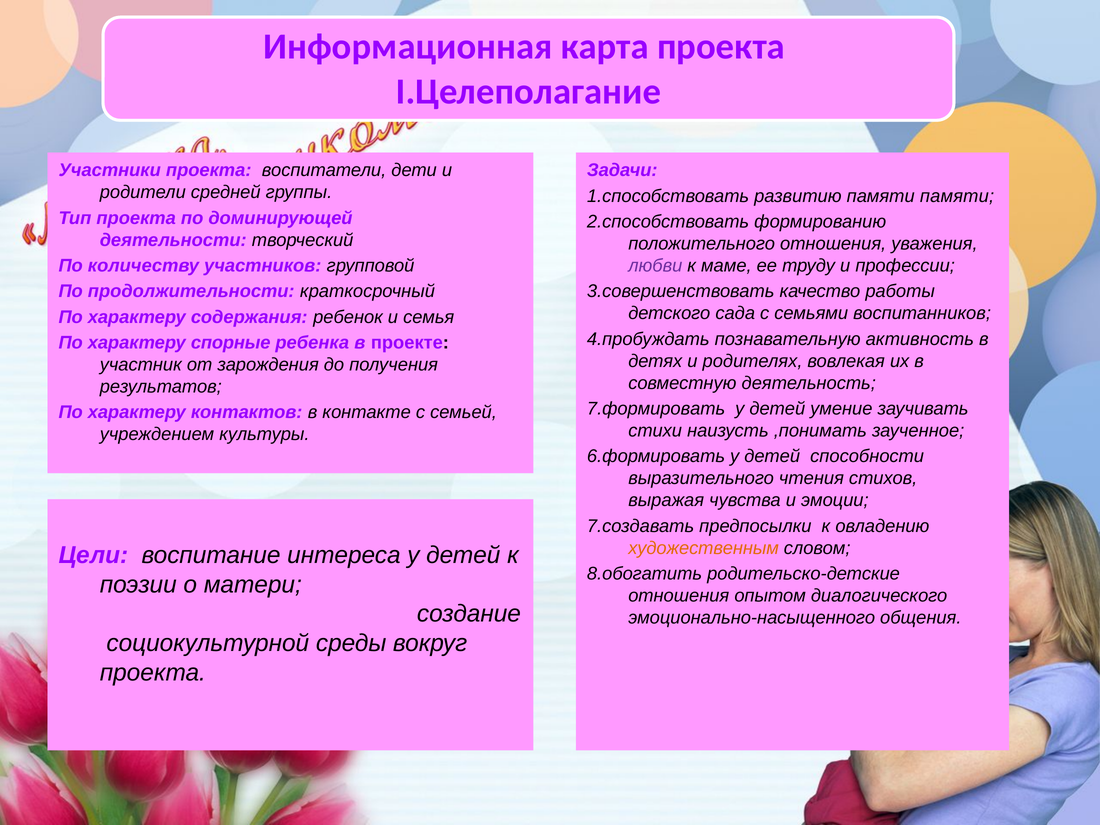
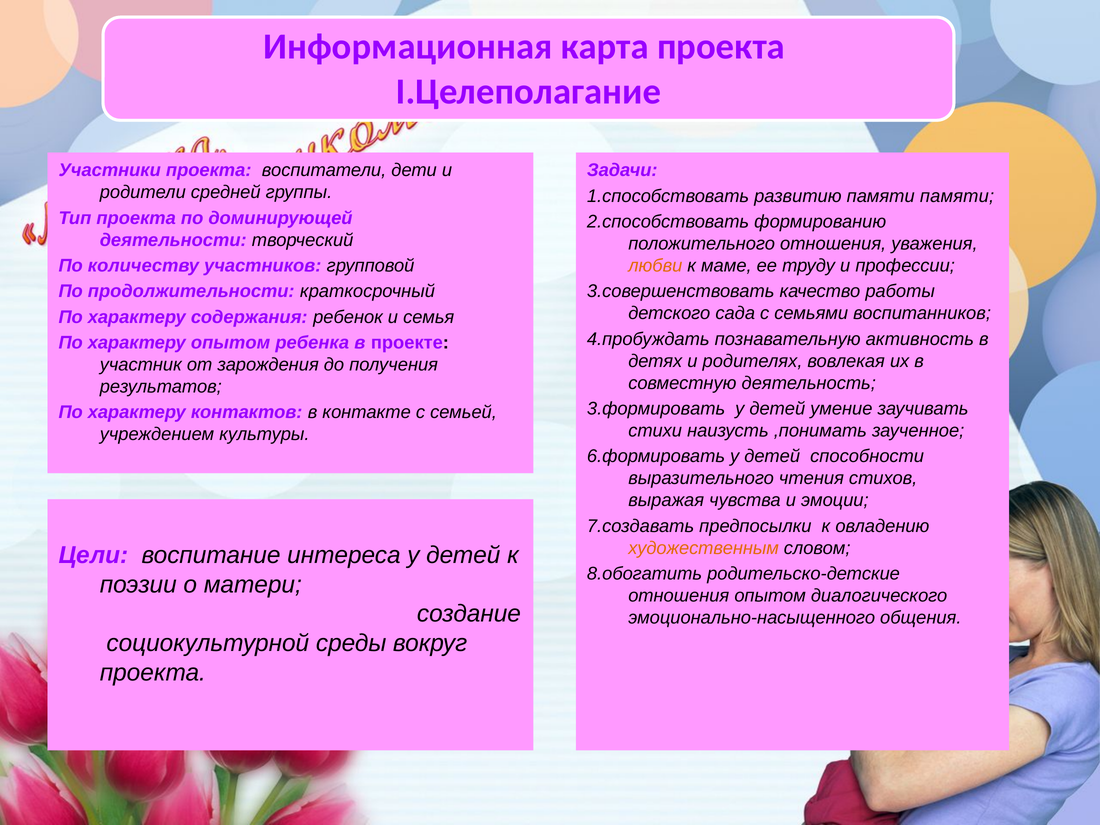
любви colour: purple -> orange (655, 266)
характеру спорные: спорные -> опытом (231, 343)
7.формировать: 7.формировать -> 3.формировать (656, 409)
